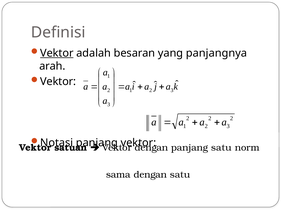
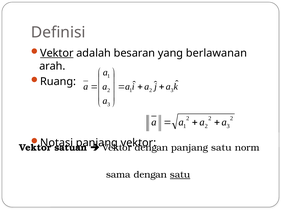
panjangnya: panjangnya -> berlawanan (217, 53)
Vektor: Vektor -> Ruang (58, 82)
satu underline: none -> present (180, 175)
